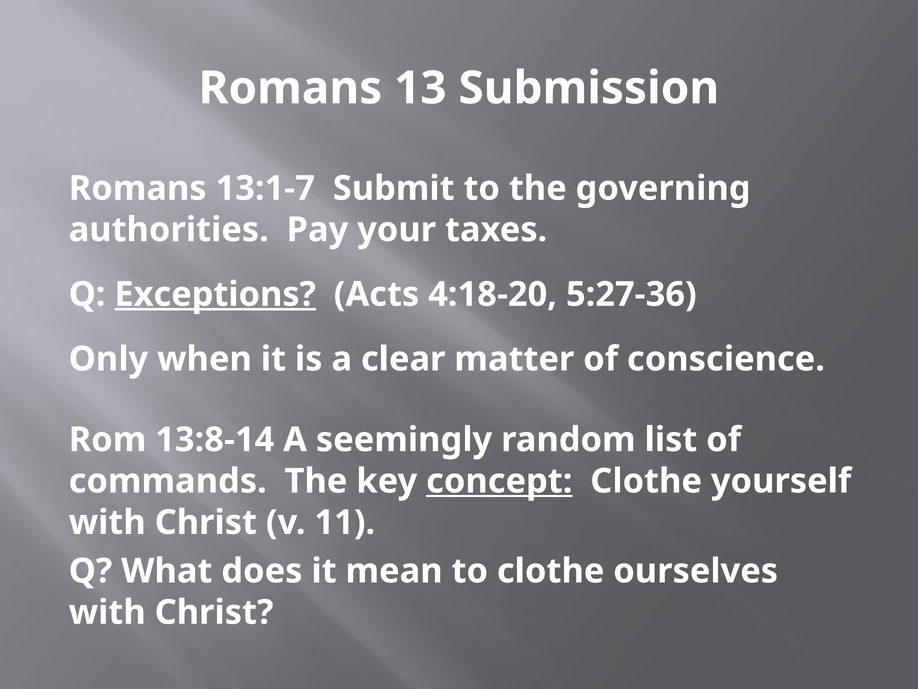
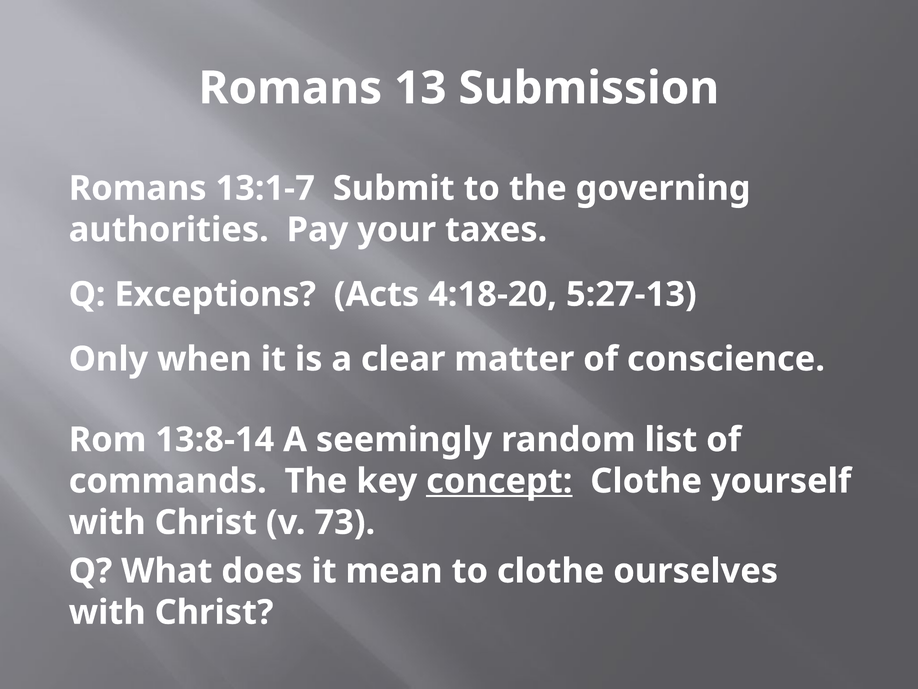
Exceptions underline: present -> none (215, 294)
5:27-36: 5:27-36 -> 5:27-13 (631, 294)
11: 11 -> 73 (345, 522)
